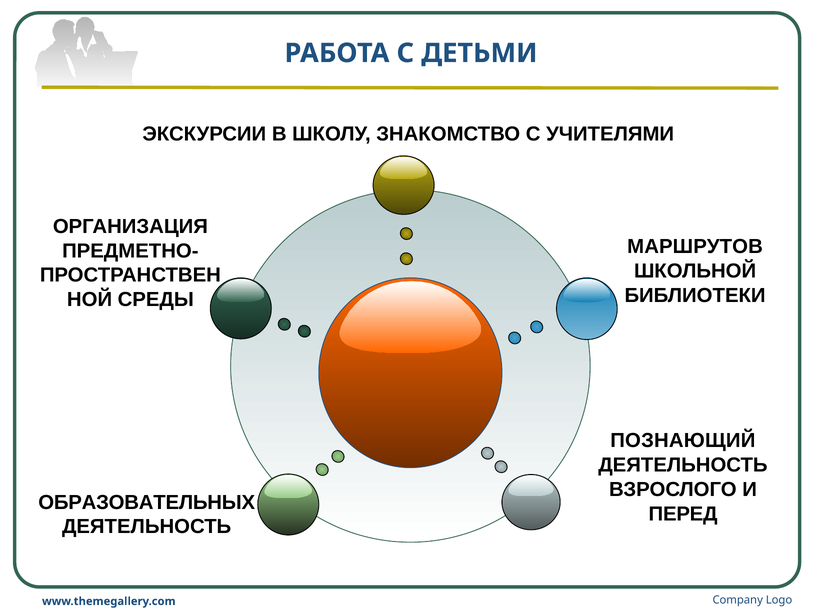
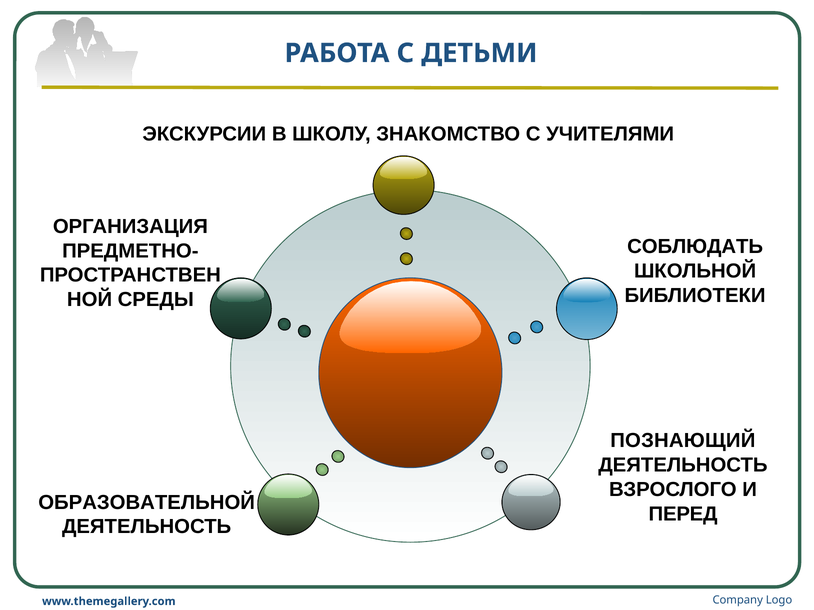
МАРШРУТОВ: МАРШРУТОВ -> СОБЛЮДАТЬ (695, 247)
ОБРАЗОВАТЕЛЬНЫХ: ОБРАЗОВАТЕЛЬНЫХ -> ОБРАЗОВАТЕЛЬНОЙ (147, 503)
